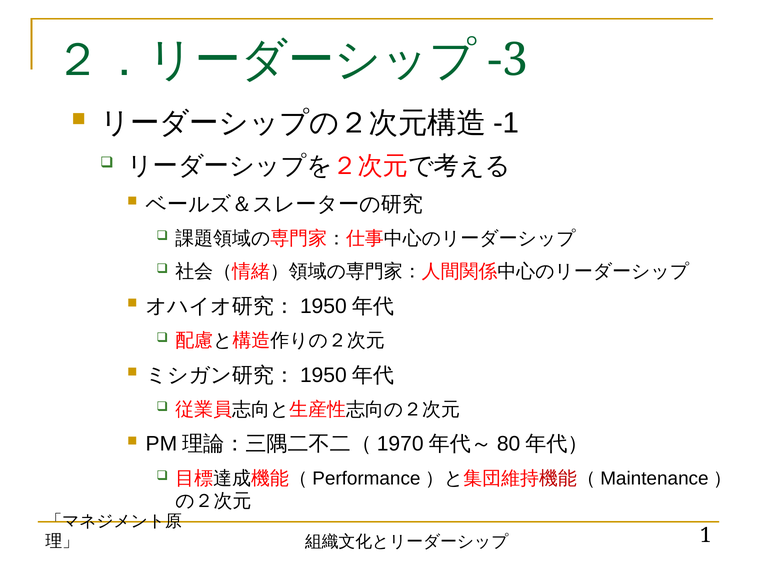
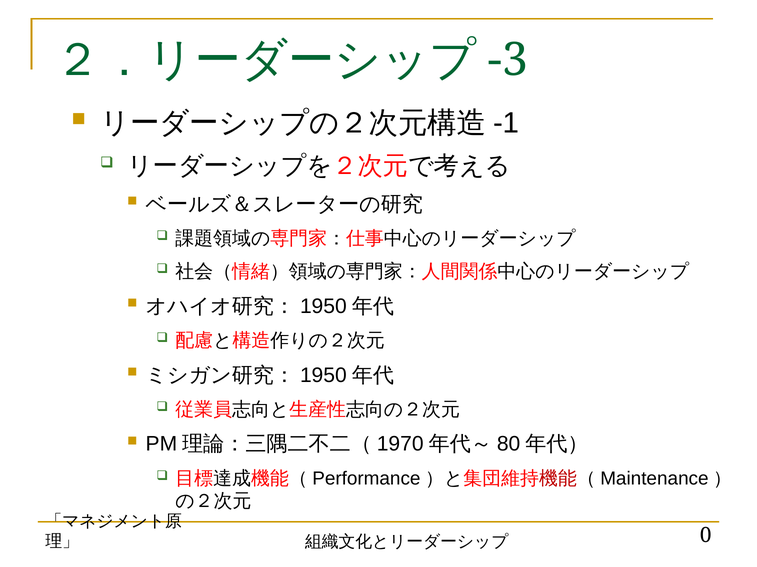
1: 1 -> 0 (706, 536)
